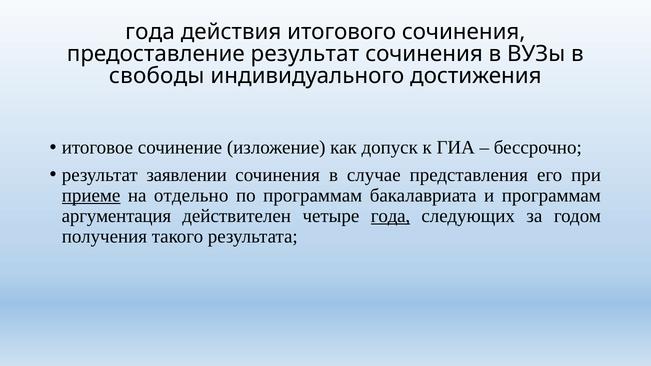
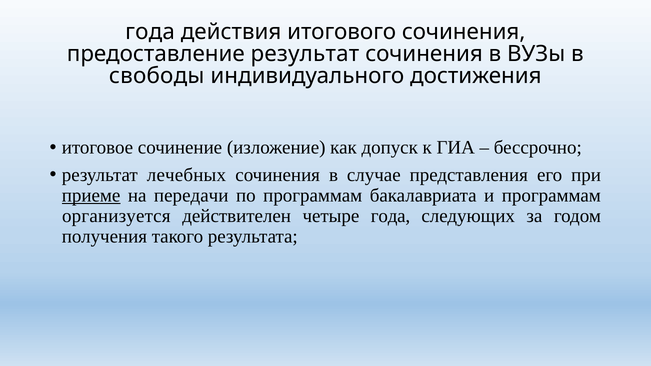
заявлении: заявлении -> лечебных (186, 175)
отдельно: отдельно -> передачи (191, 195)
аргументация: аргументация -> организуется (116, 216)
года underline: present -> none (391, 216)
